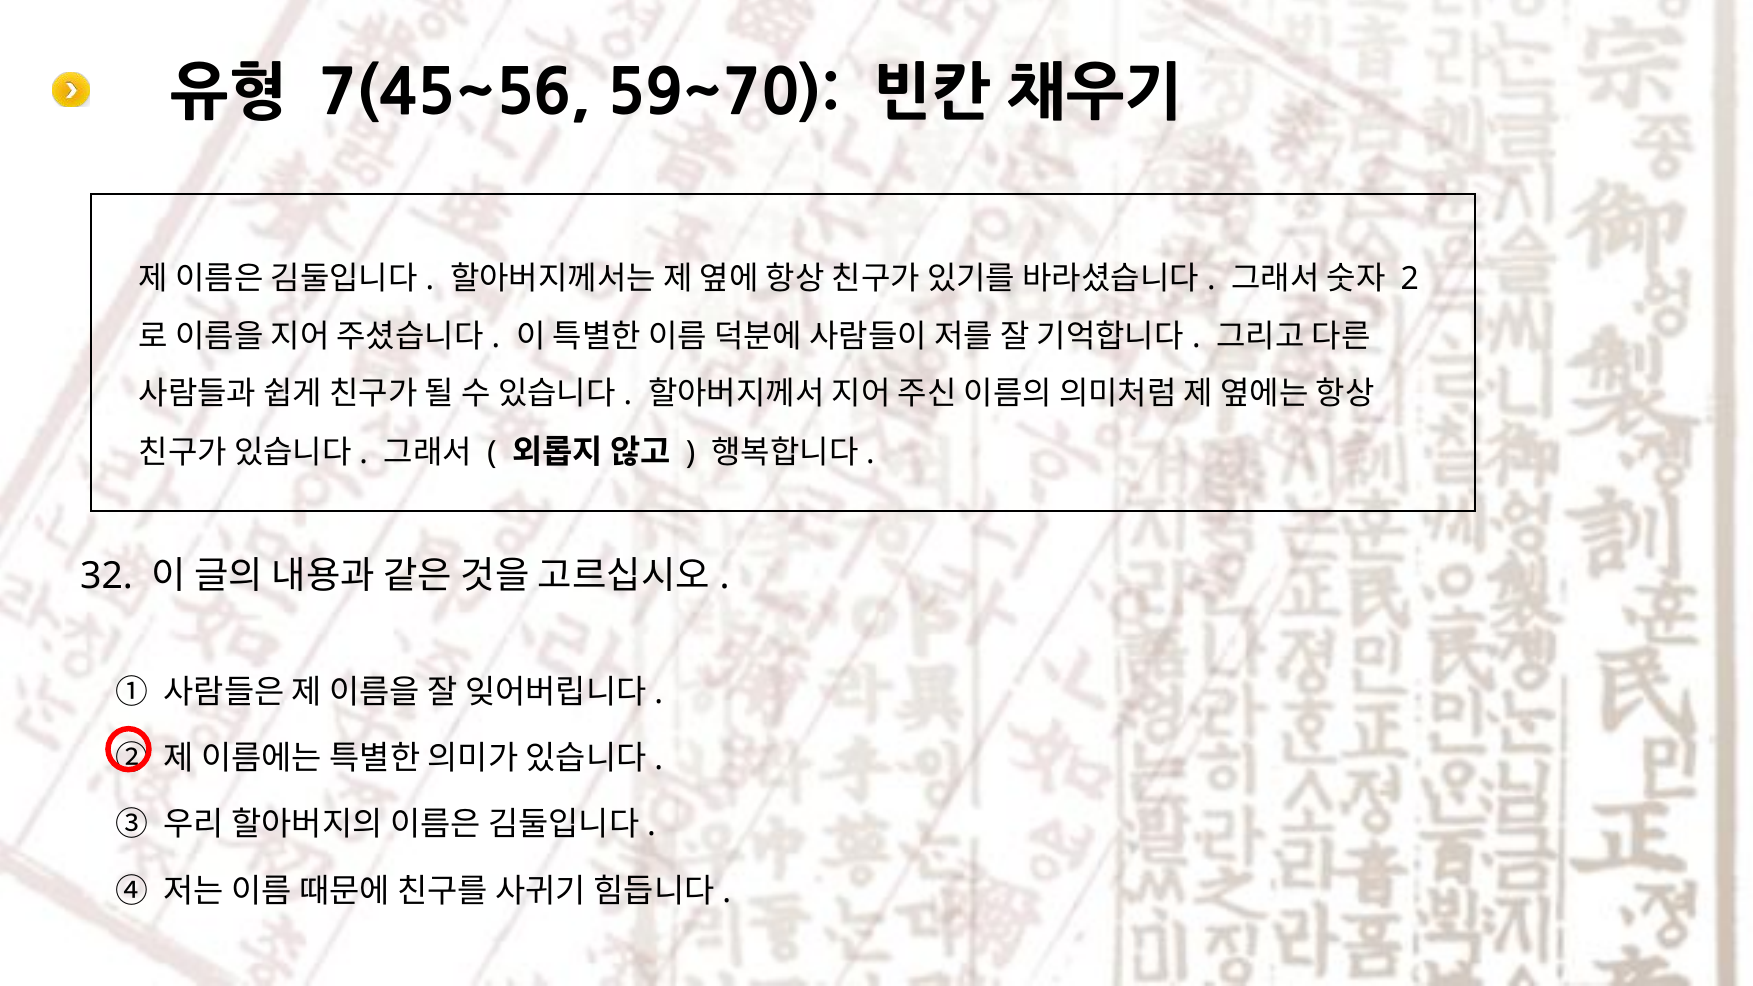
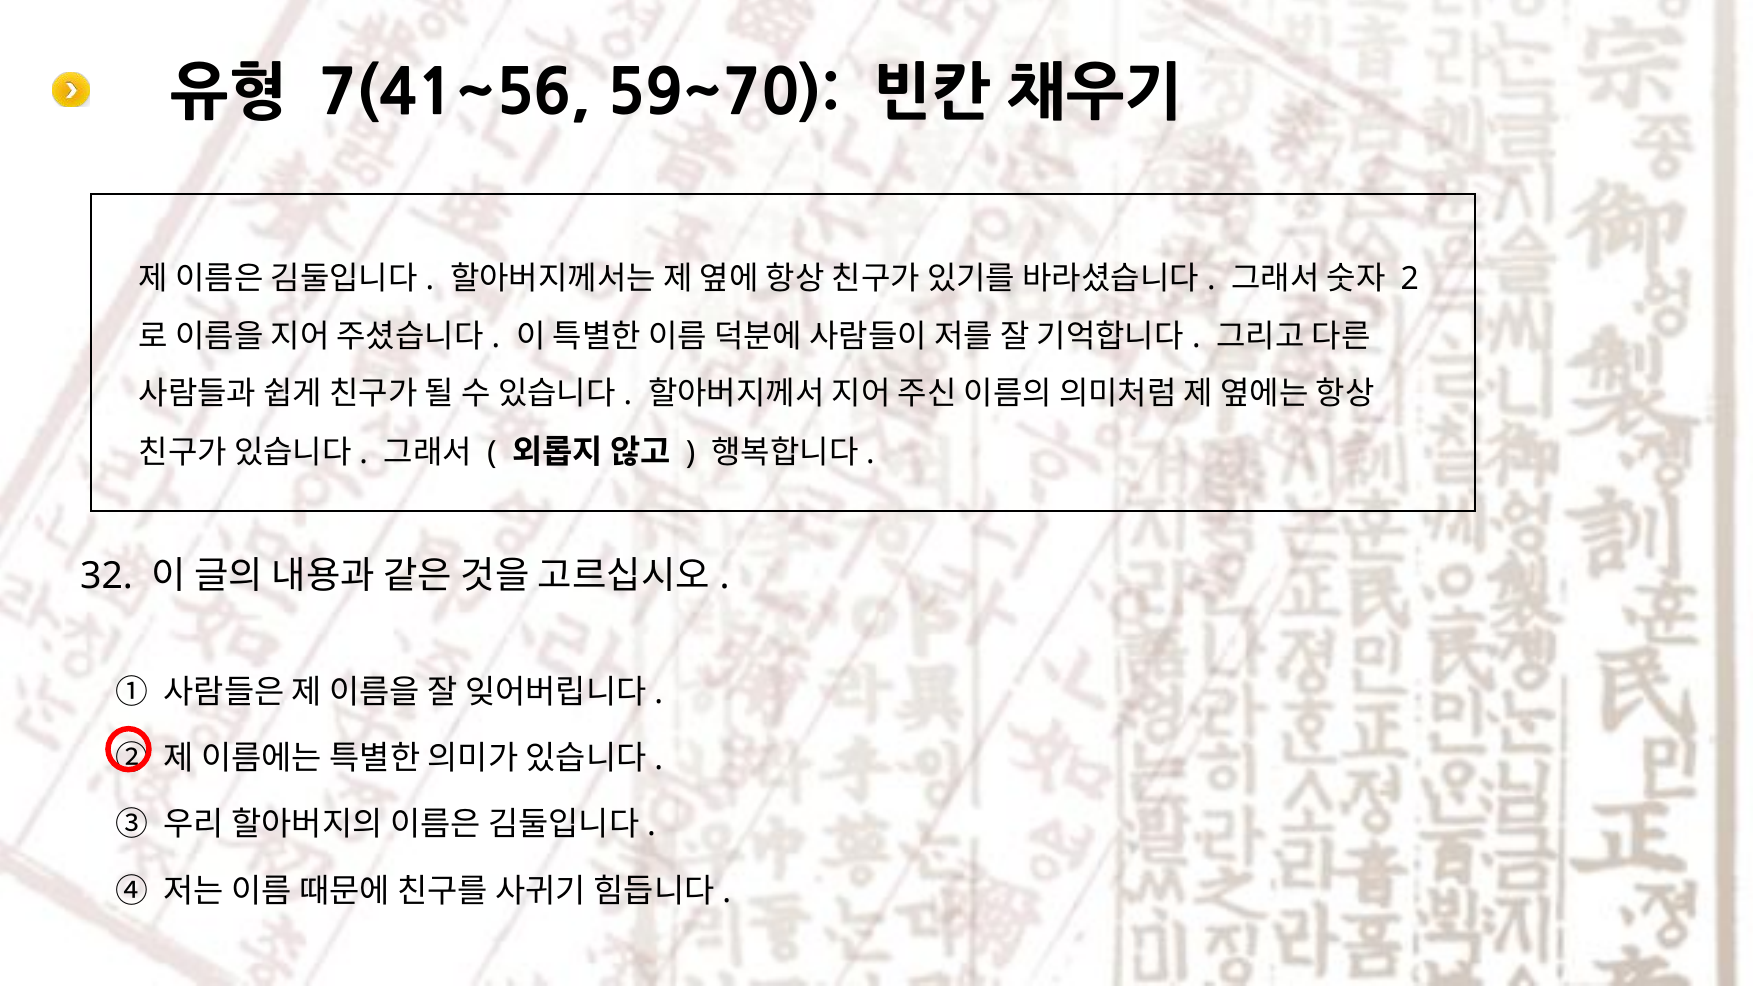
7(45~56: 7(45~56 -> 7(41~56 (455, 94)
